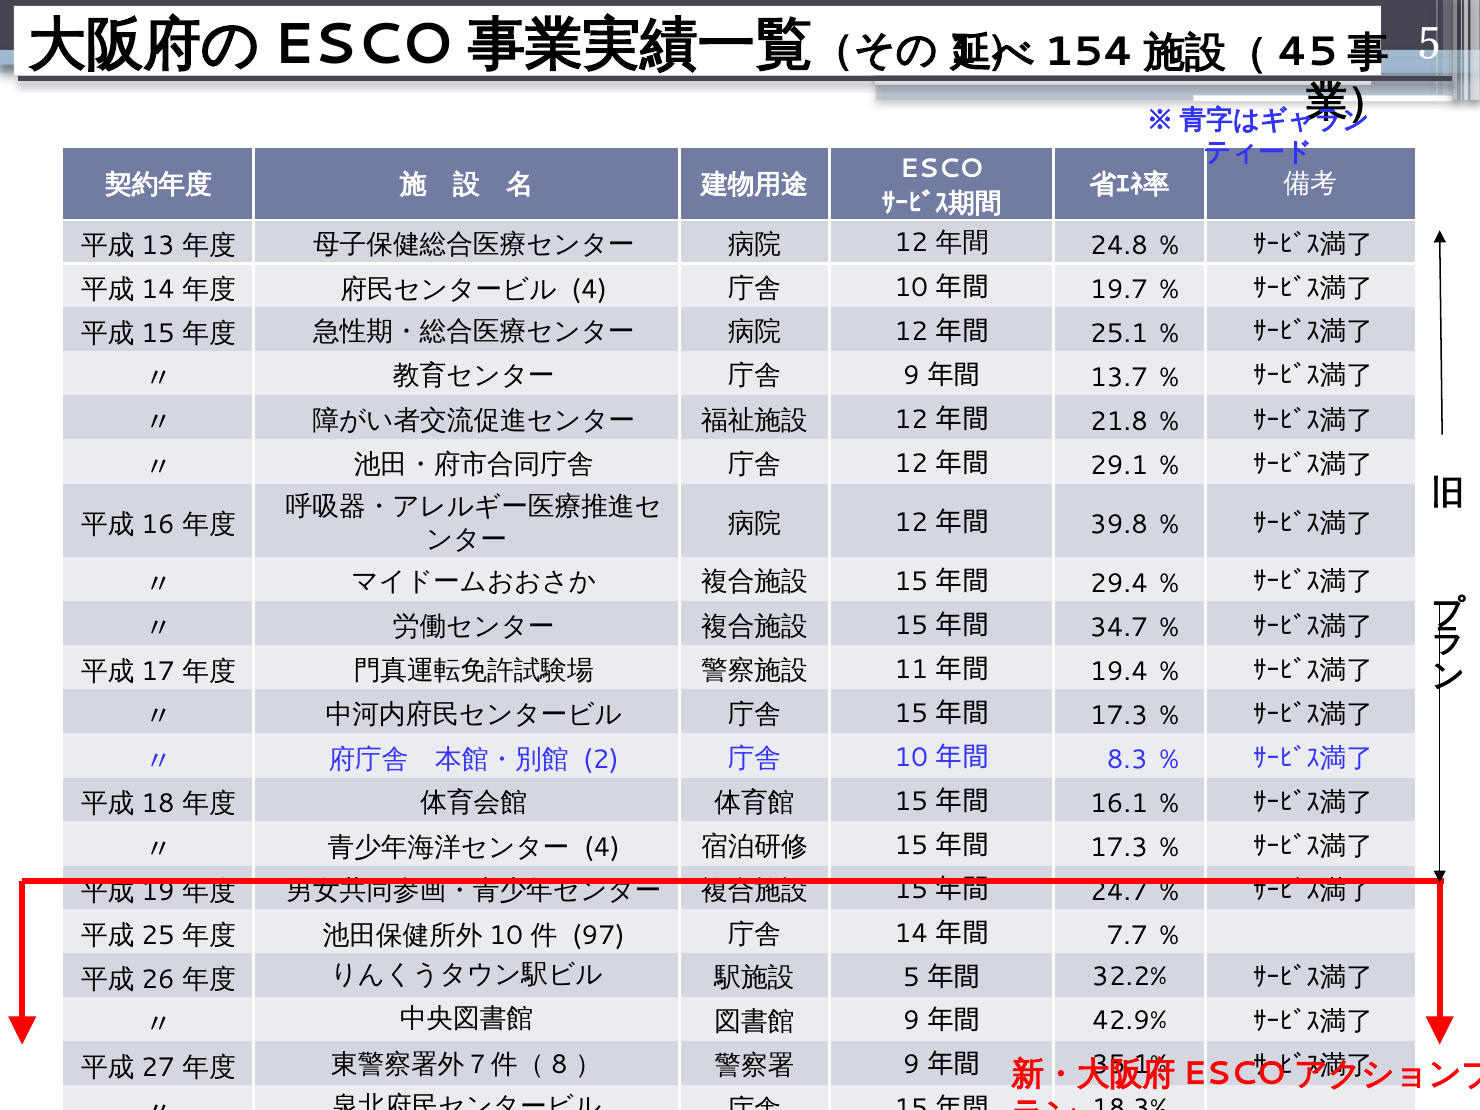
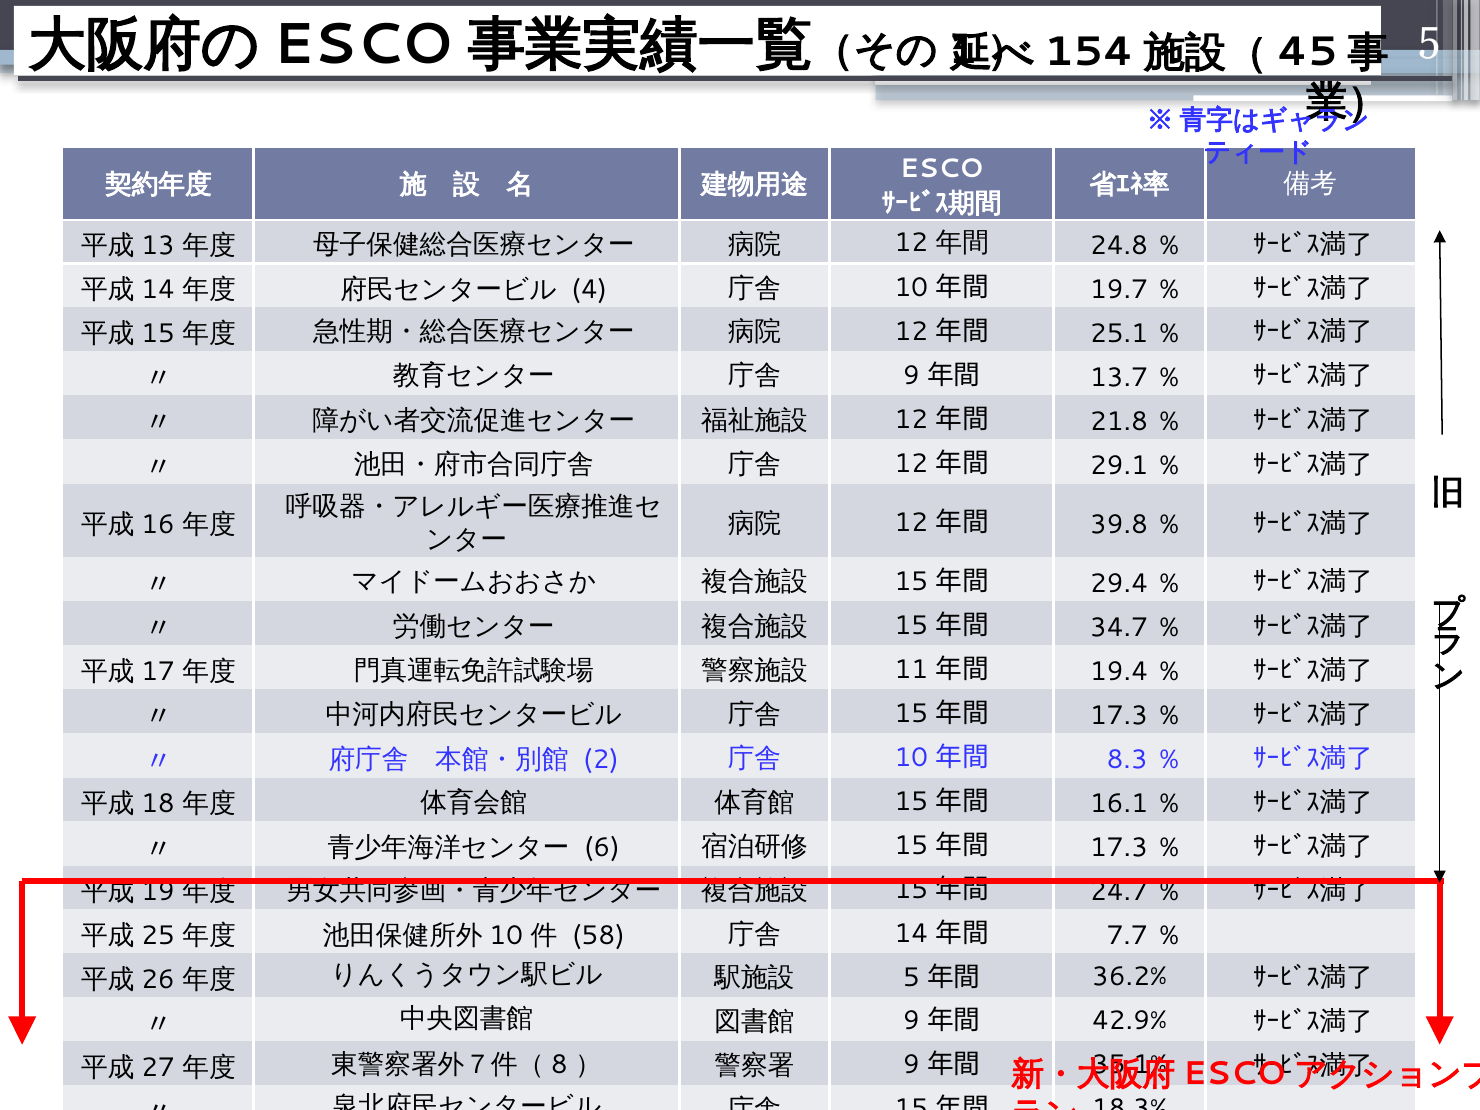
4: 4 -> 6 (602, 848)
97: 97 -> 58 (598, 936)
32.2%: 32.2% -> 36.2% (1130, 976)
